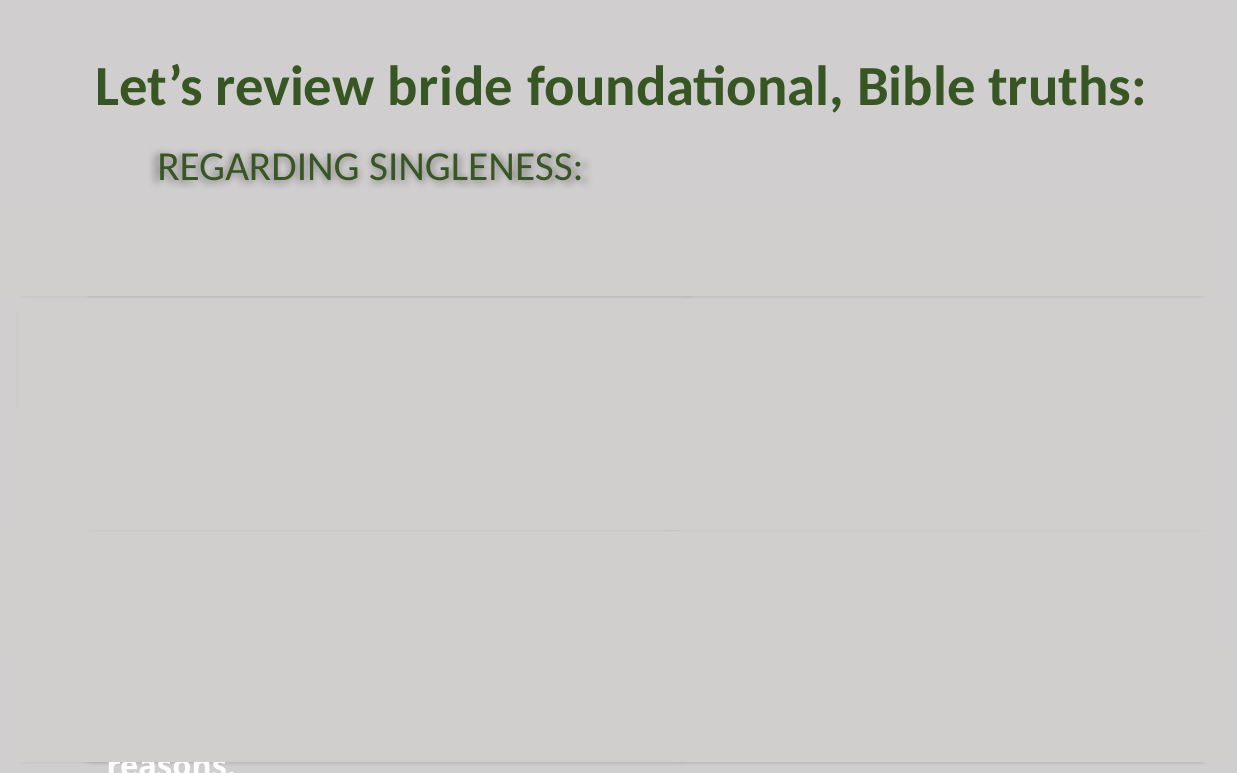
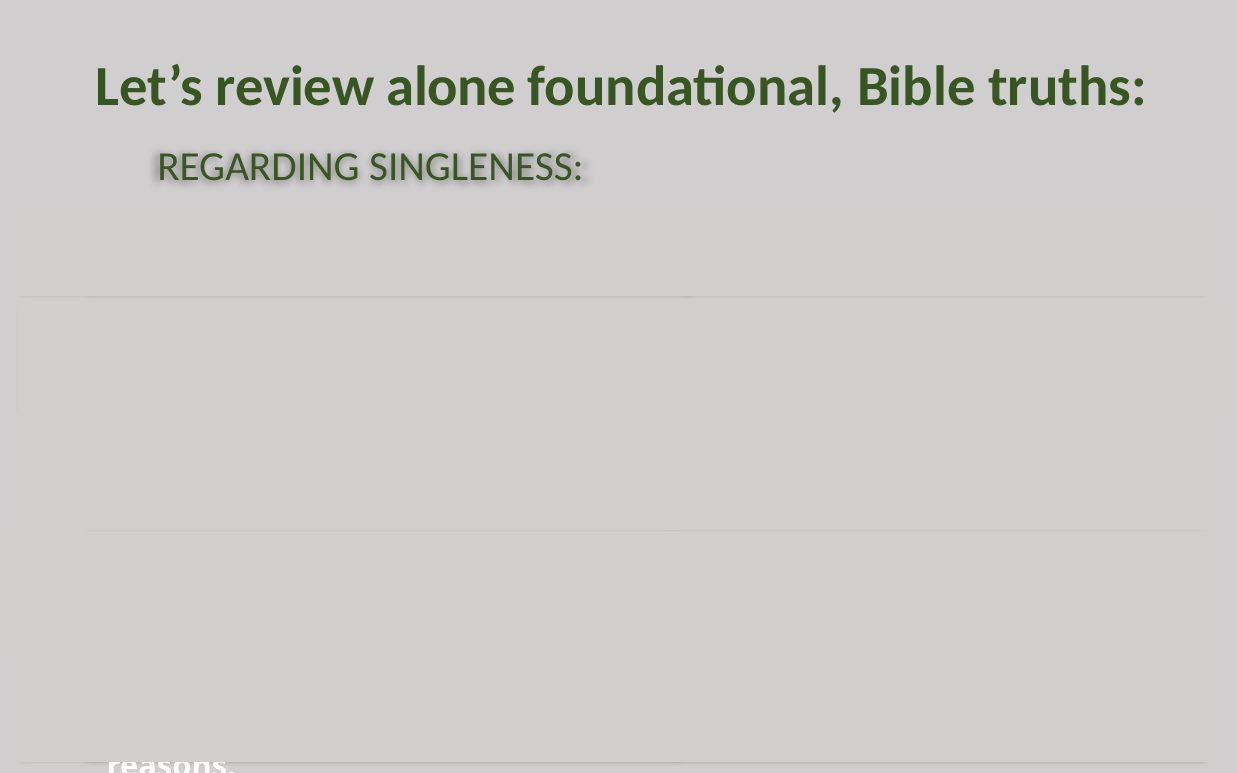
review bride: bride -> alone (451, 87)
